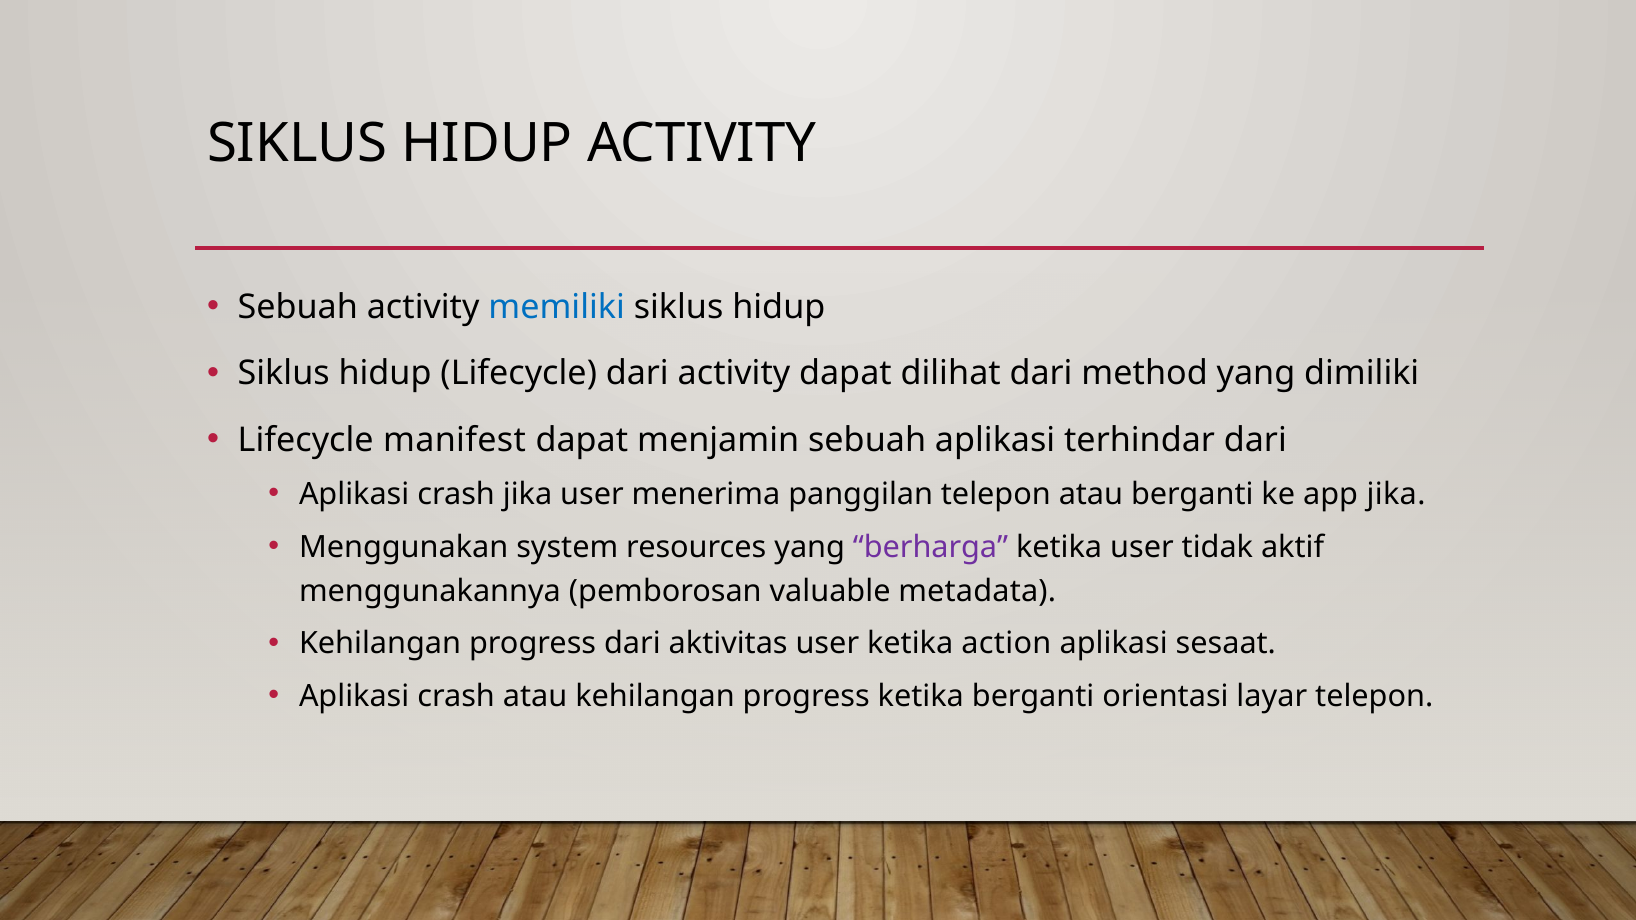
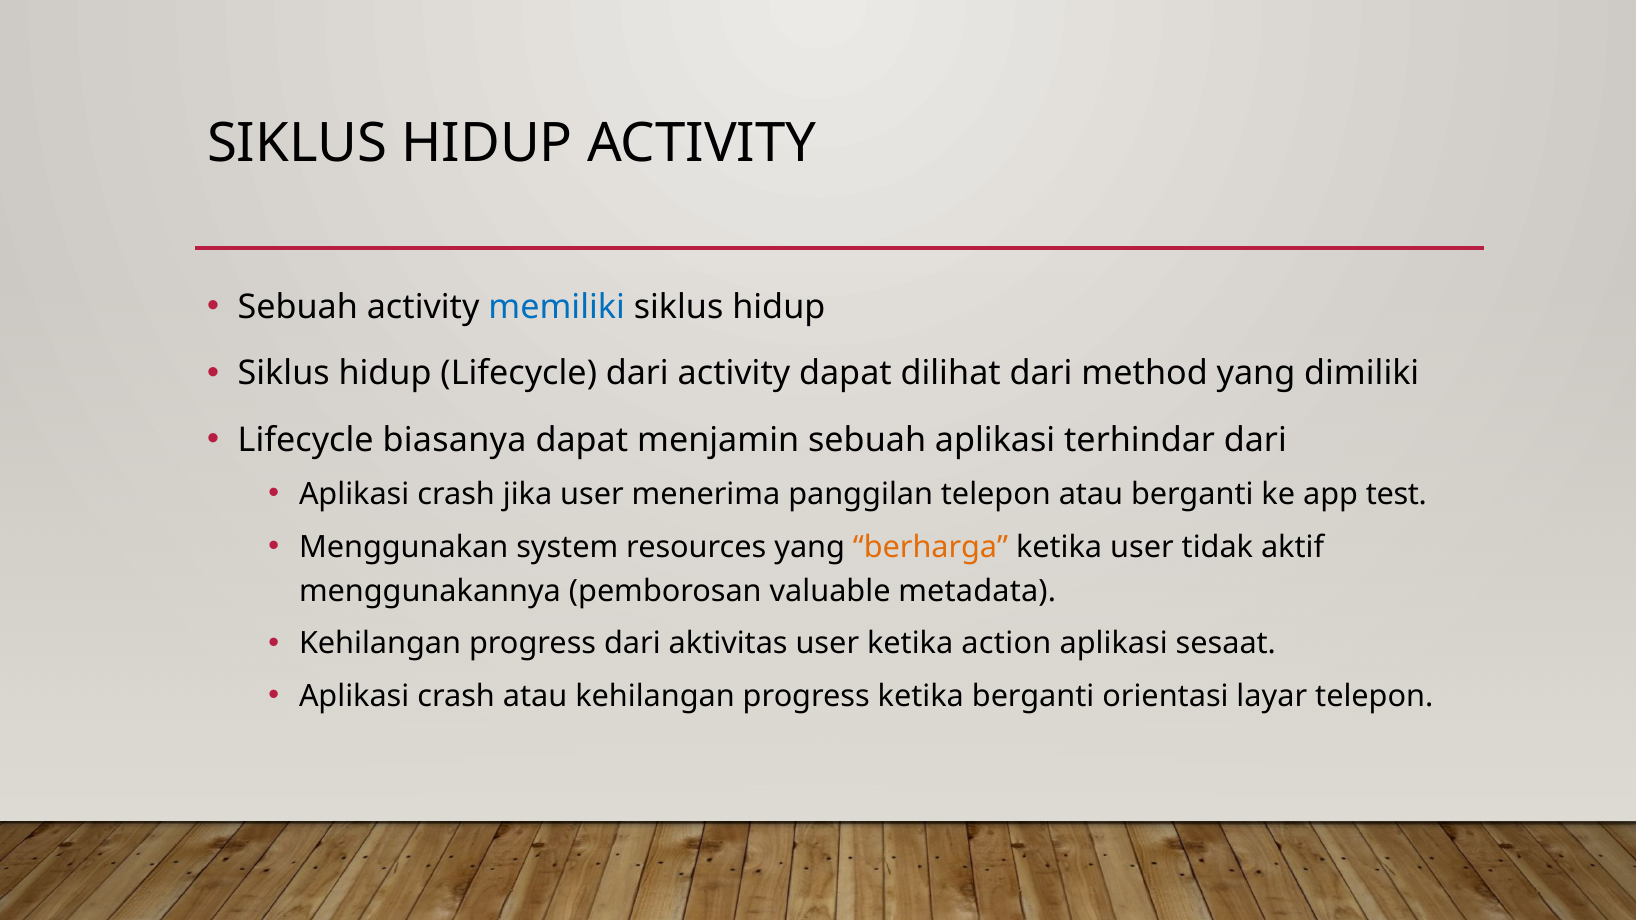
manifest: manifest -> biasanya (455, 440)
app jika: jika -> test (1396, 494)
berharga colour: purple -> orange (931, 547)
